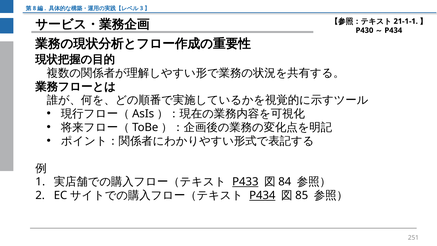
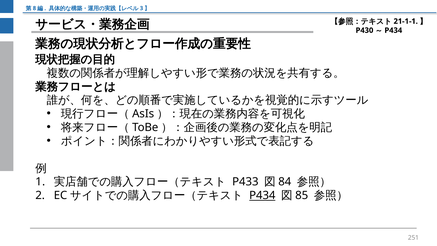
P433 underline: present -> none (245, 182)
